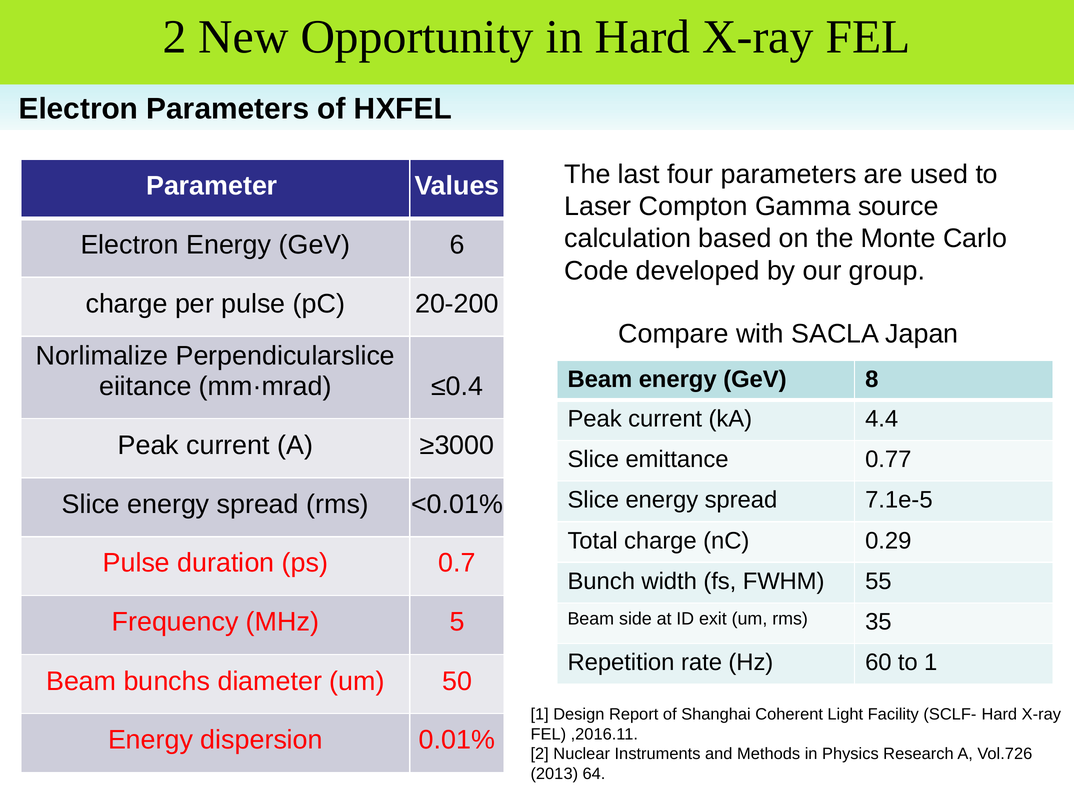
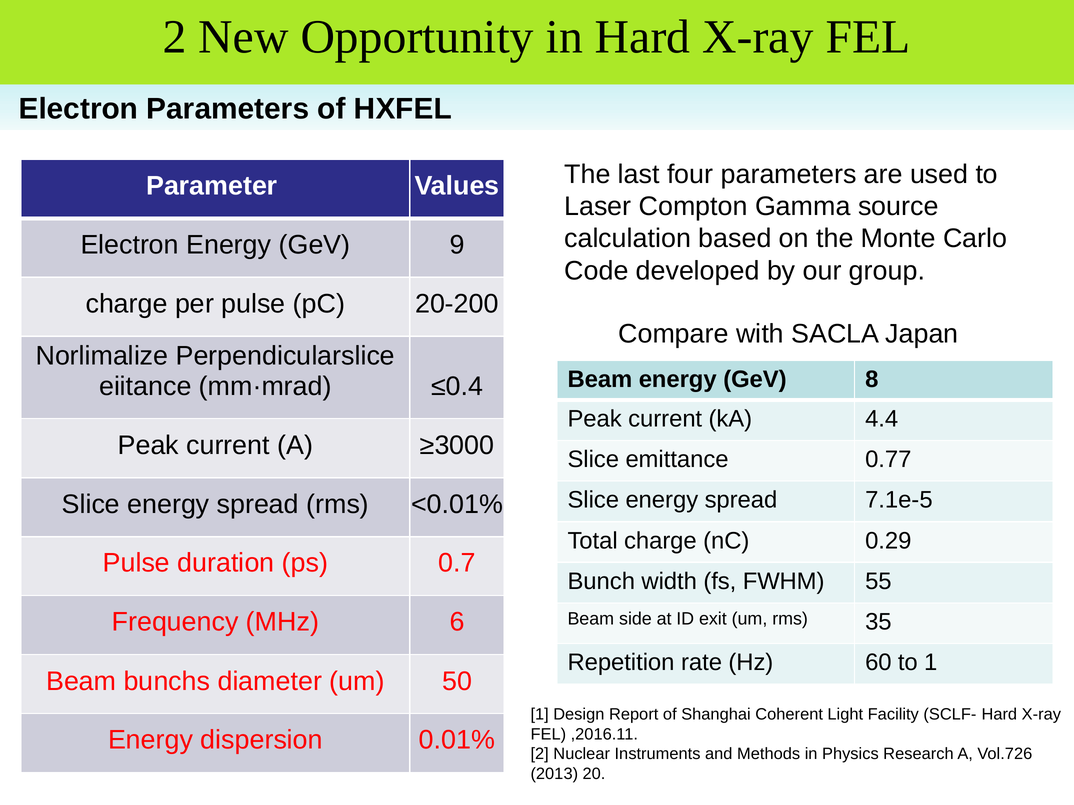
6: 6 -> 9 (457, 245)
5: 5 -> 6 (457, 623)
64: 64 -> 20 (594, 774)
